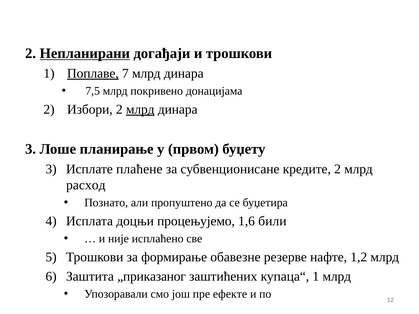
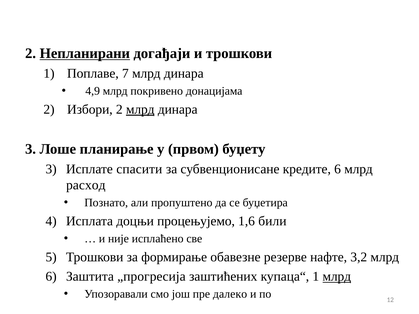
Поплаве underline: present -> none (93, 73)
7,5: 7,5 -> 4,9 (93, 91)
плаћене: плаћене -> спасити (139, 169)
кредите 2: 2 -> 6 (338, 169)
1,2: 1,2 -> 3,2 (359, 257)
„приказаног: „приказаног -> „прогресија (151, 277)
млрд underline: none -> present (337, 277)
ефекте: ефекте -> далеко (230, 294)
